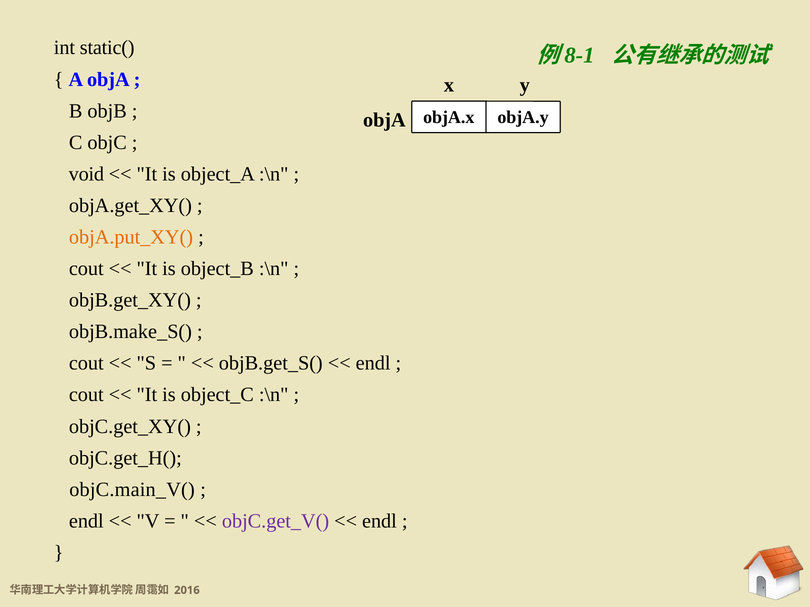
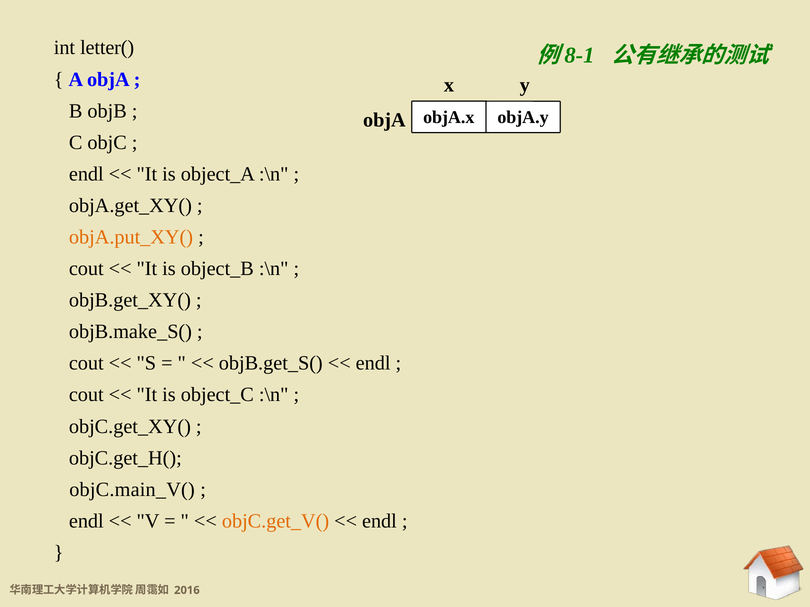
static(: static( -> letter( (107, 48)
void: void -> endl (86, 174)
objC.get_V( colour: purple -> orange (276, 521)
